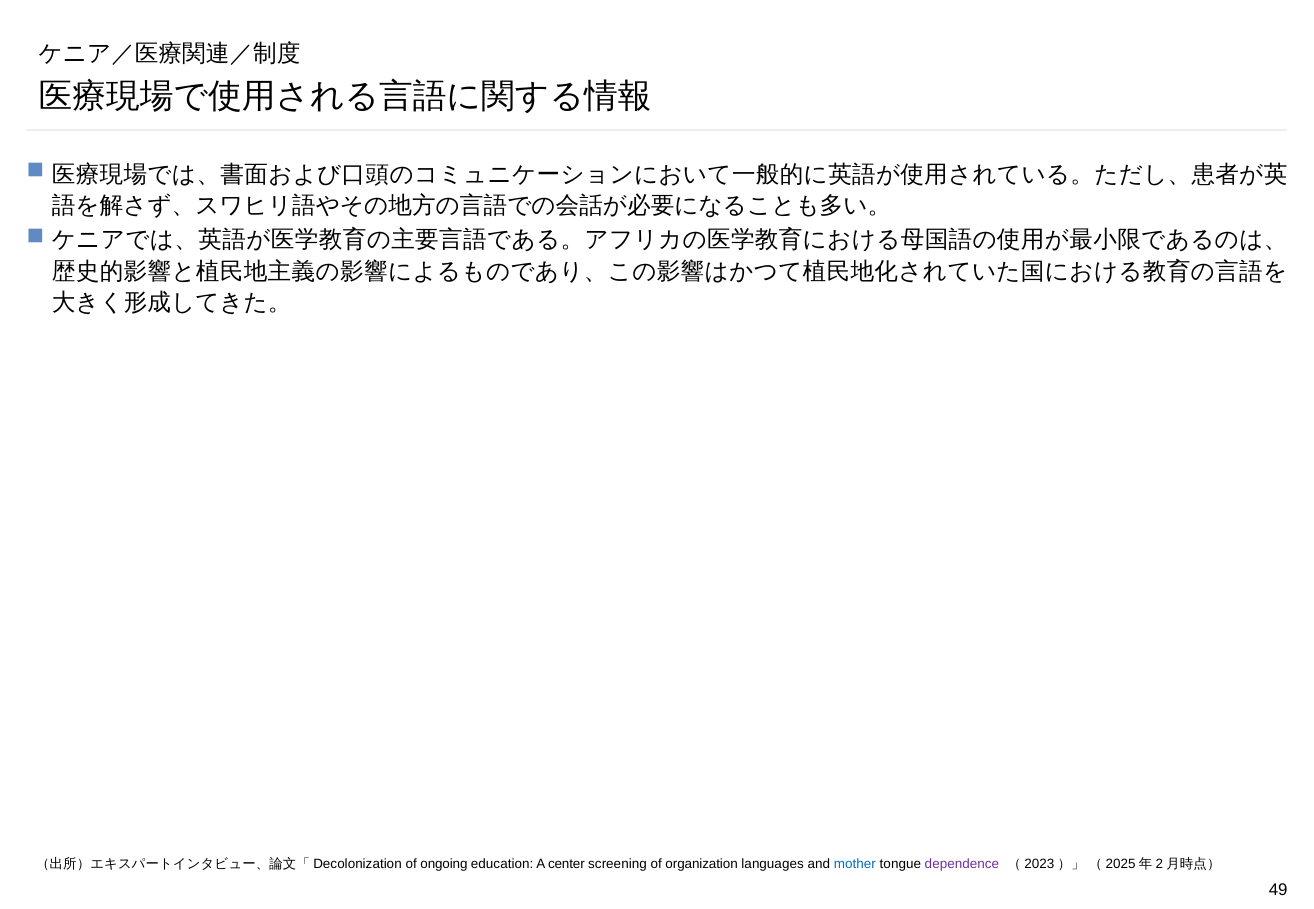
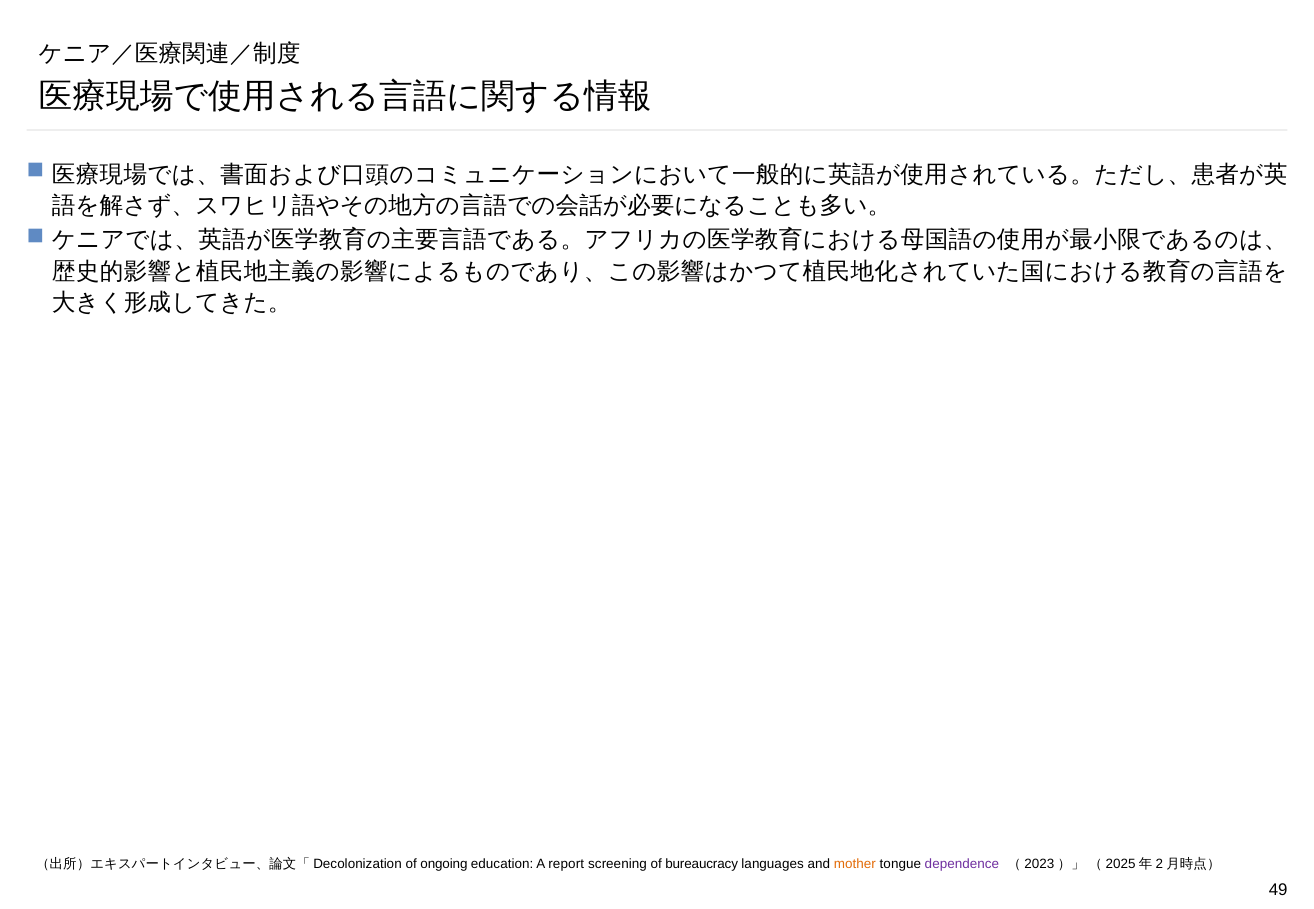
center: center -> report (566, 865)
organization: organization -> bureaucracy (702, 865)
mother colour: blue -> orange (855, 865)
